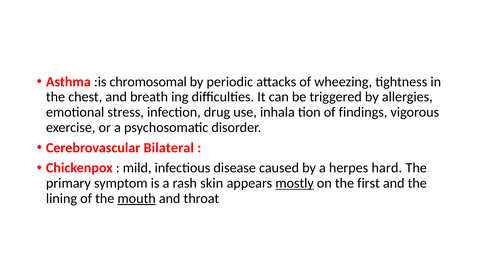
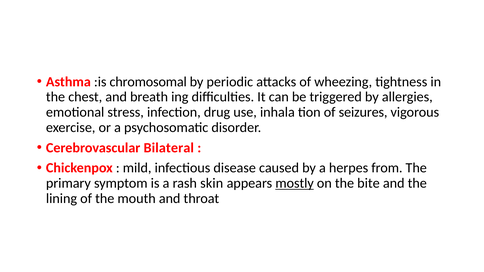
findings: findings -> seizures (363, 112)
hard: hard -> from (387, 168)
first: first -> bite (368, 183)
mouth underline: present -> none (137, 199)
